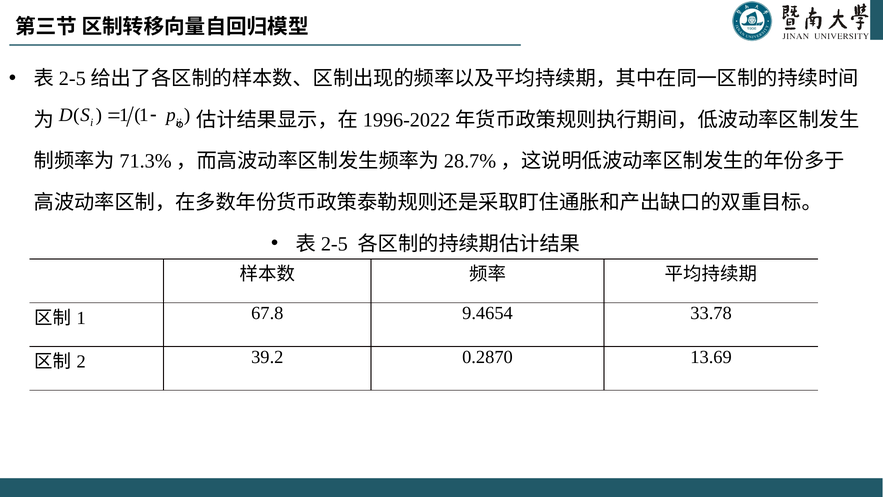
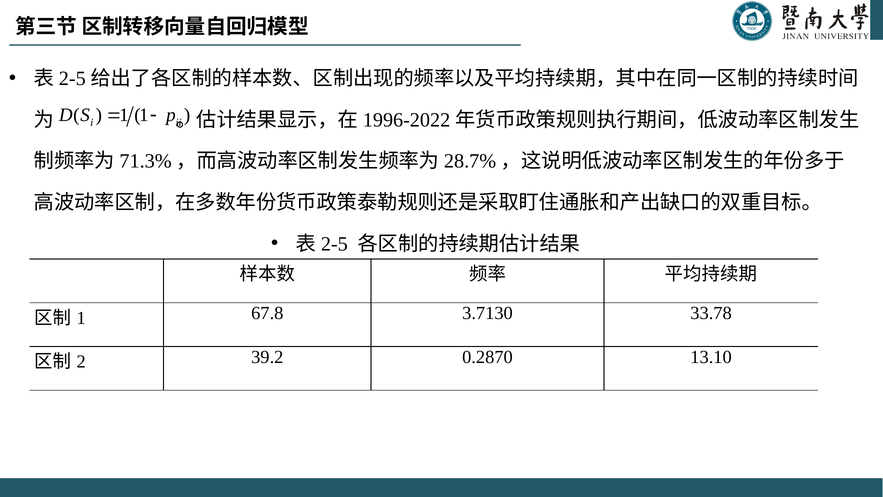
9.4654: 9.4654 -> 3.7130 (488, 313)
13.69: 13.69 -> 13.10 (711, 357)
